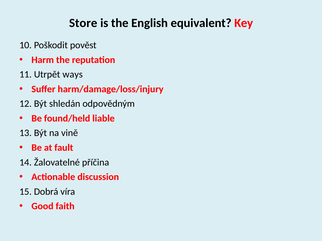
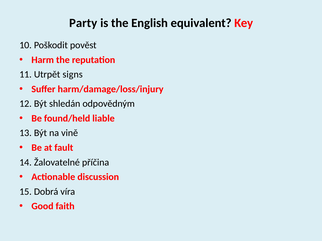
Store: Store -> Party (83, 23)
ways: ways -> signs (73, 75)
